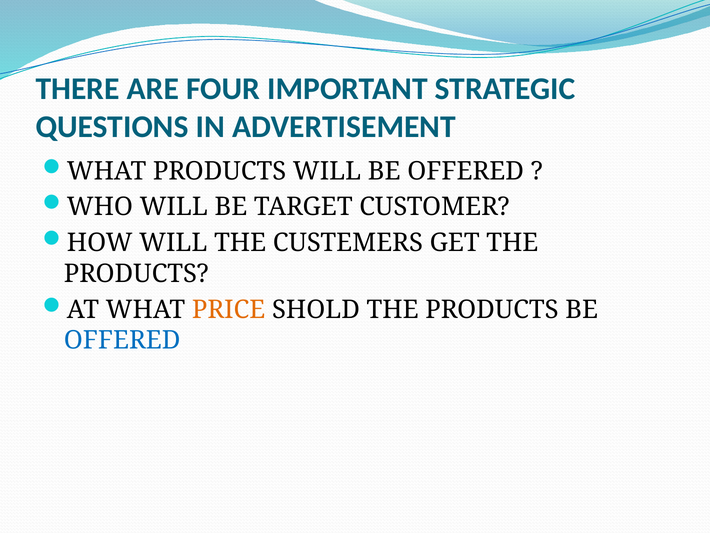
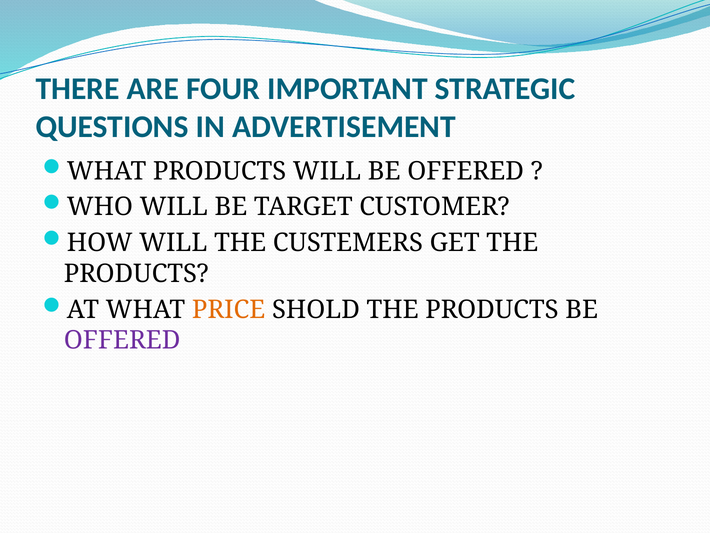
OFFERED colour: blue -> purple (122, 340)
